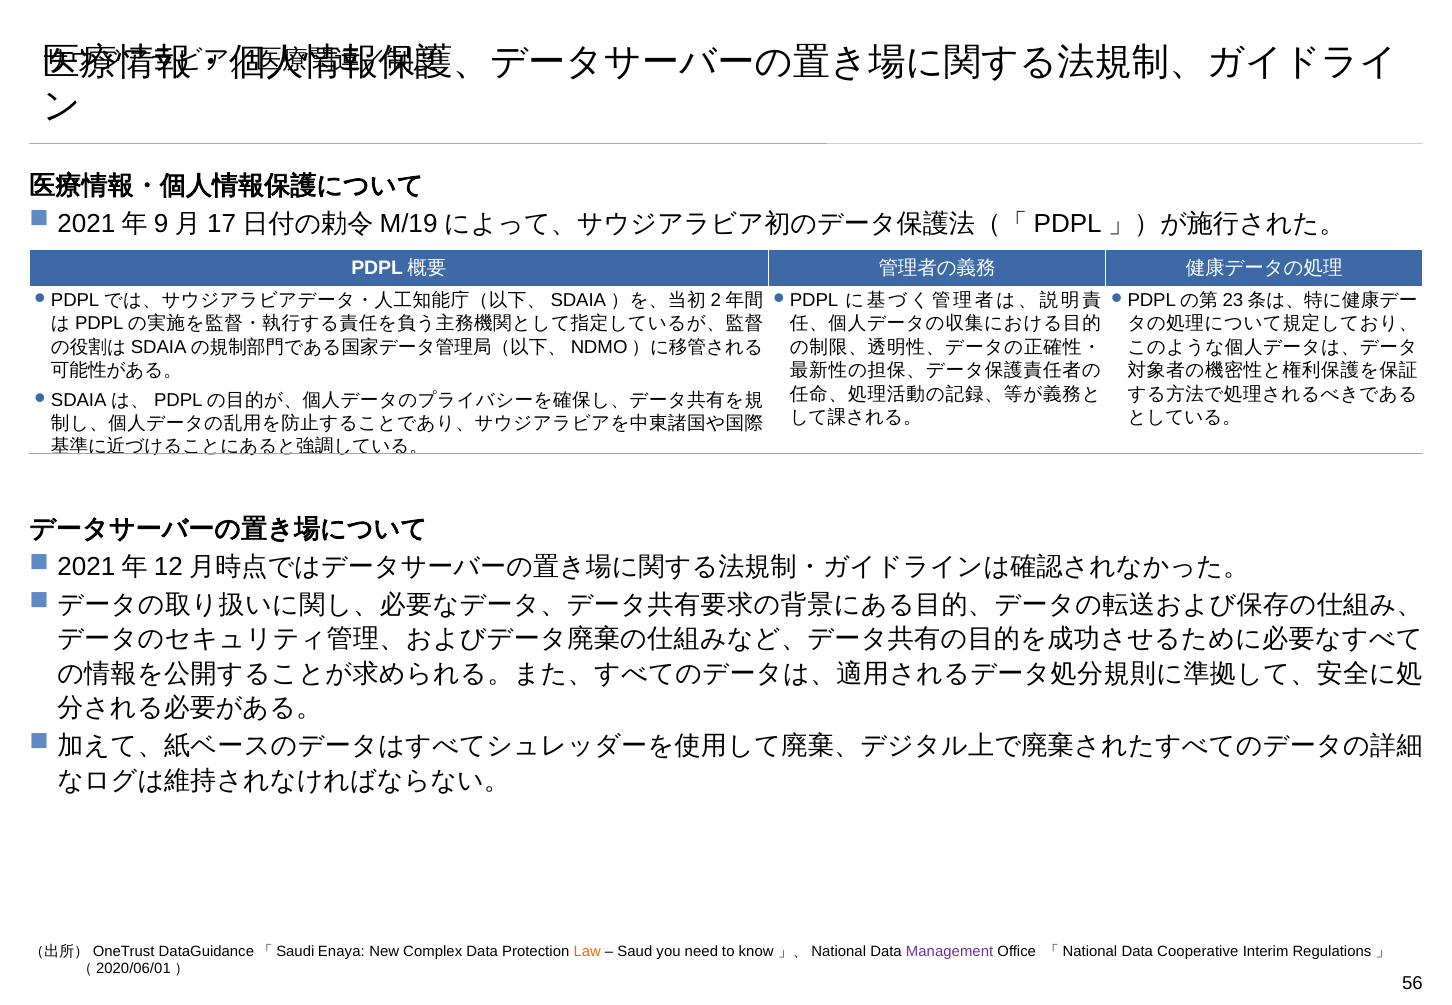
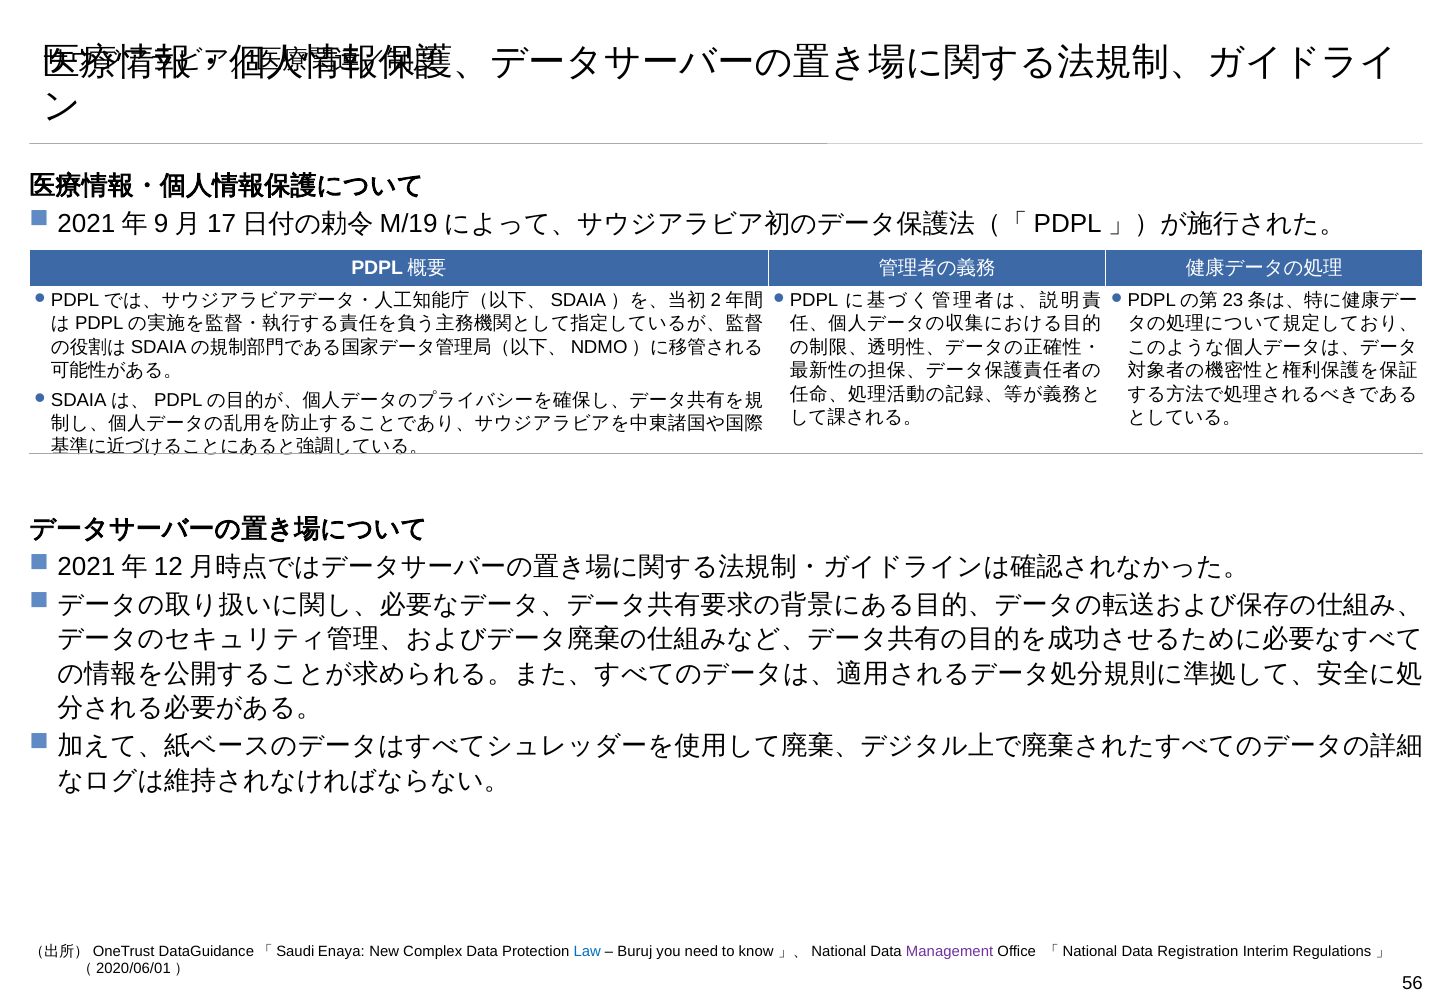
Law colour: orange -> blue (587, 951)
Saud: Saud -> Buruj (635, 951)
Cooperative: Cooperative -> Registration (1198, 951)
